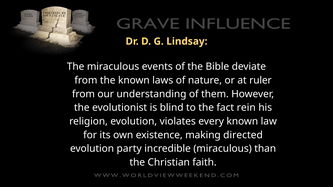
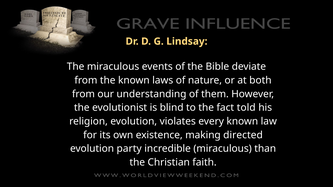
ruler: ruler -> both (260, 80)
rein: rein -> told (246, 108)
